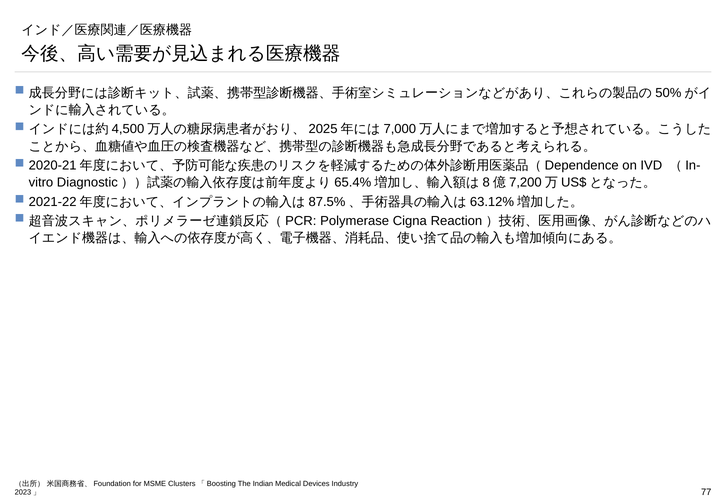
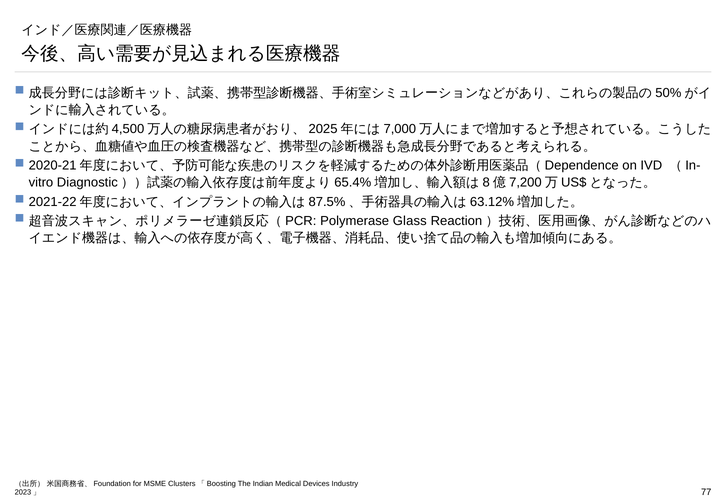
Cigna: Cigna -> Glass (410, 221)
